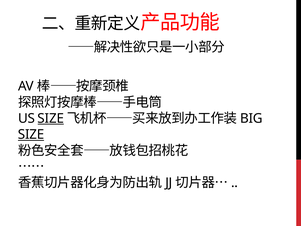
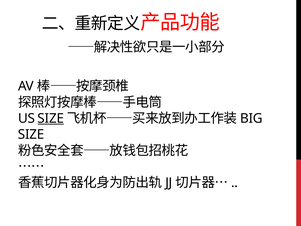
SIZE underline: present -> none (31, 134)
